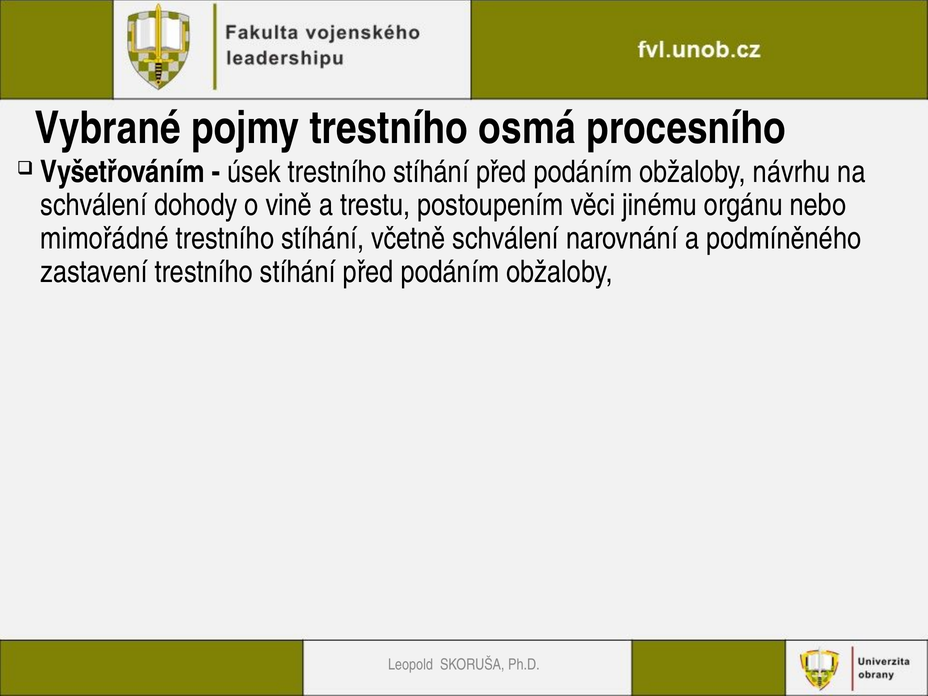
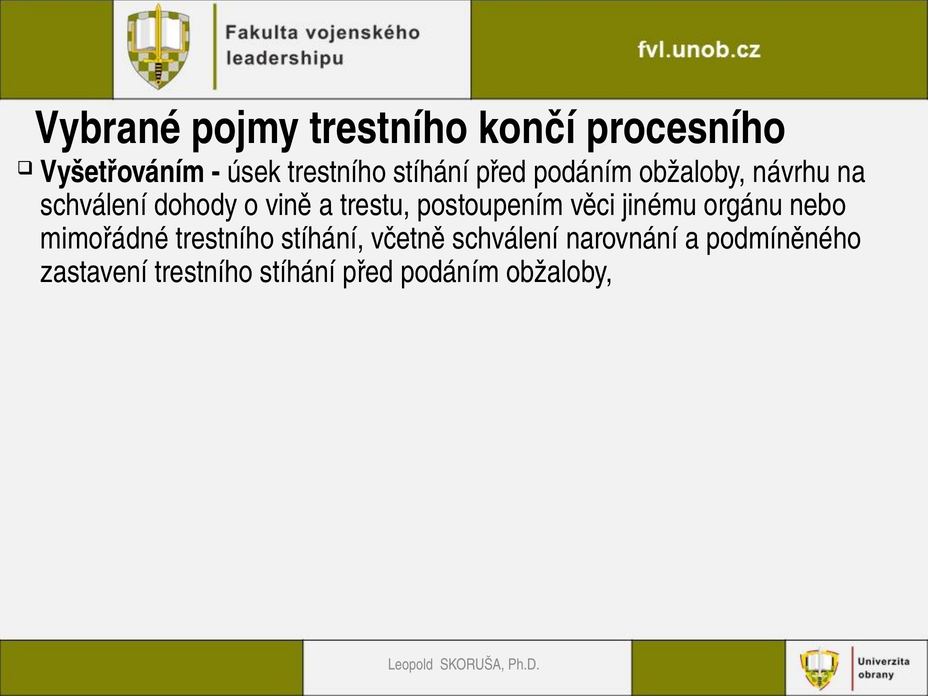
osmá: osmá -> končí (527, 128)
